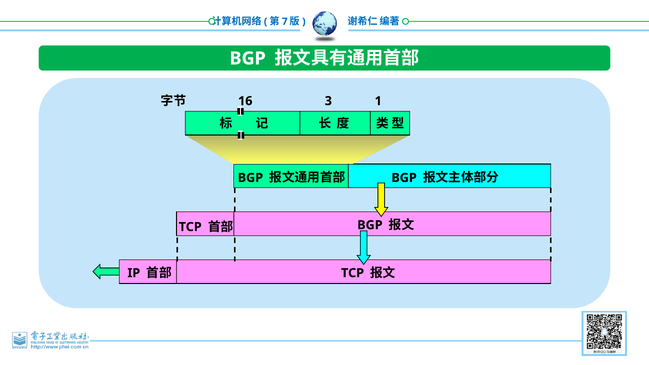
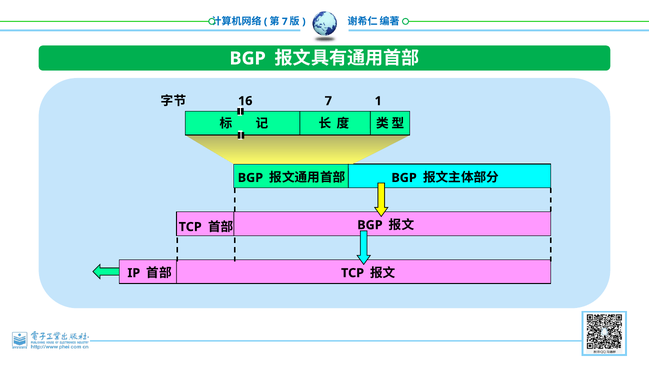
3: 3 -> 7 (328, 101)
